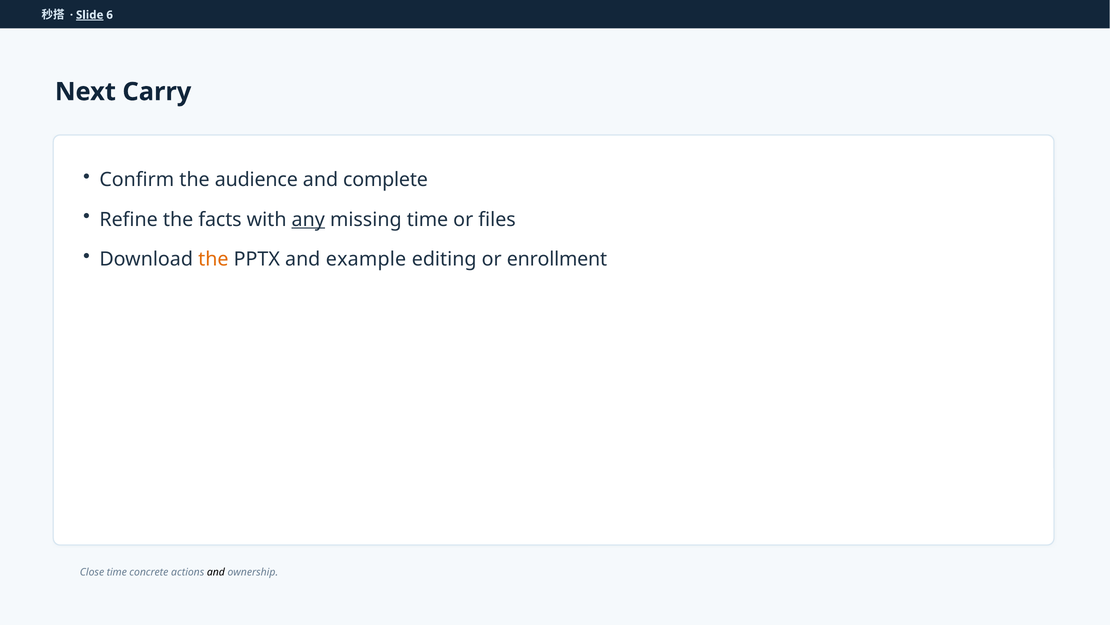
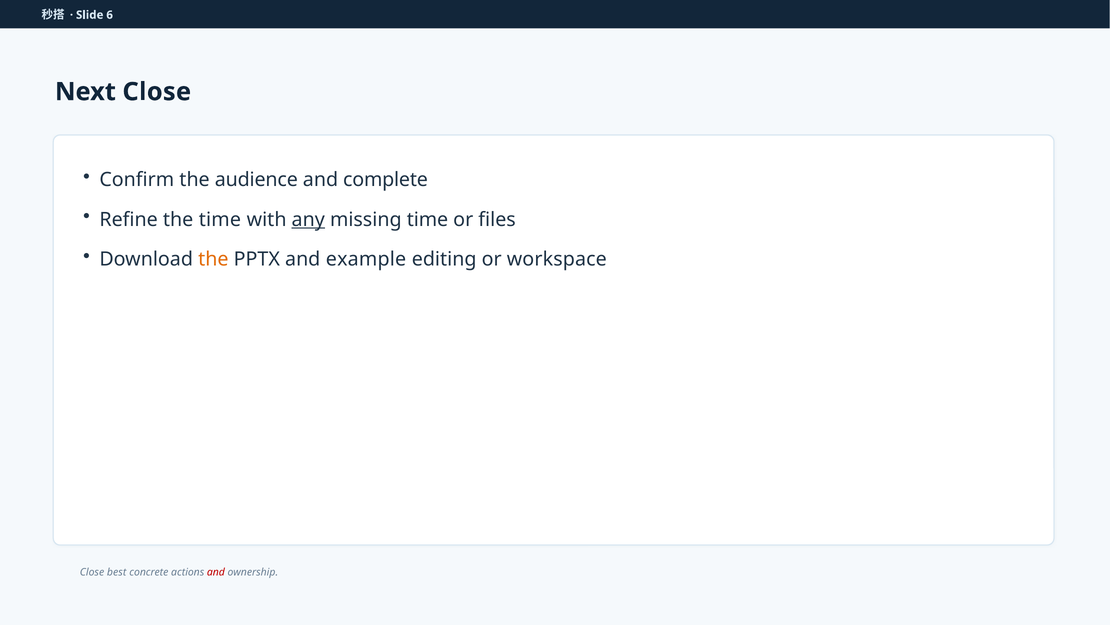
Slide underline: present -> none (90, 15)
Next Carry: Carry -> Close (157, 92)
the facts: facts -> time (220, 219)
enrollment: enrollment -> workspace (557, 259)
Close time: time -> best (117, 572)
and colour: black -> red (216, 572)
